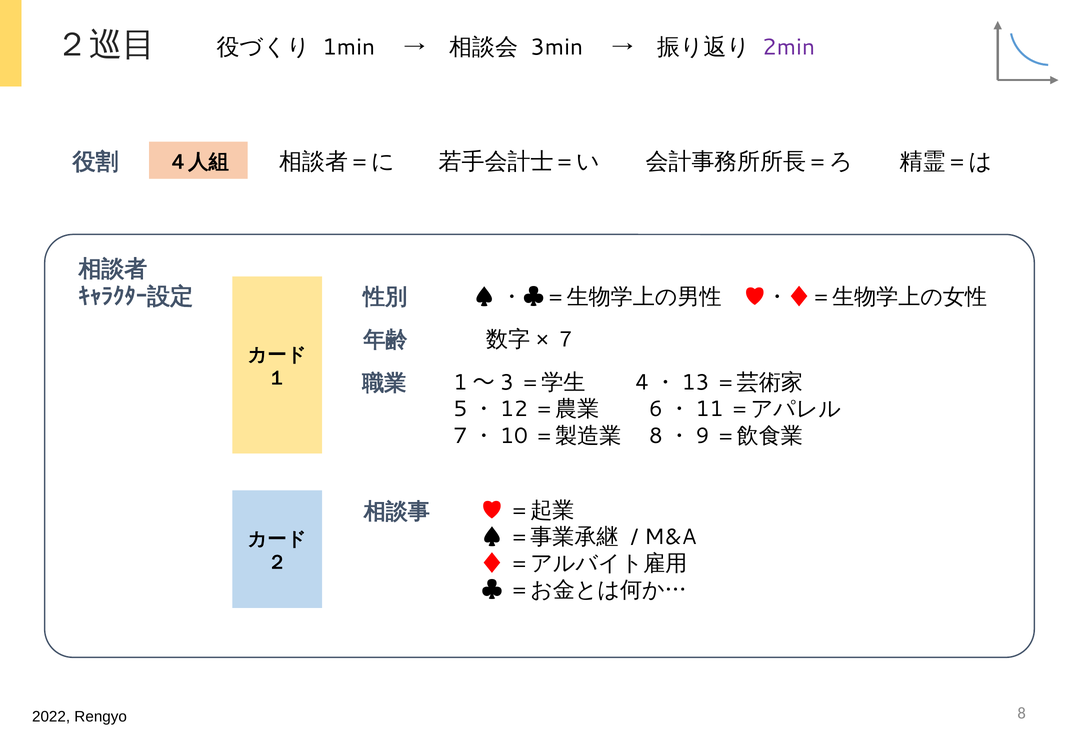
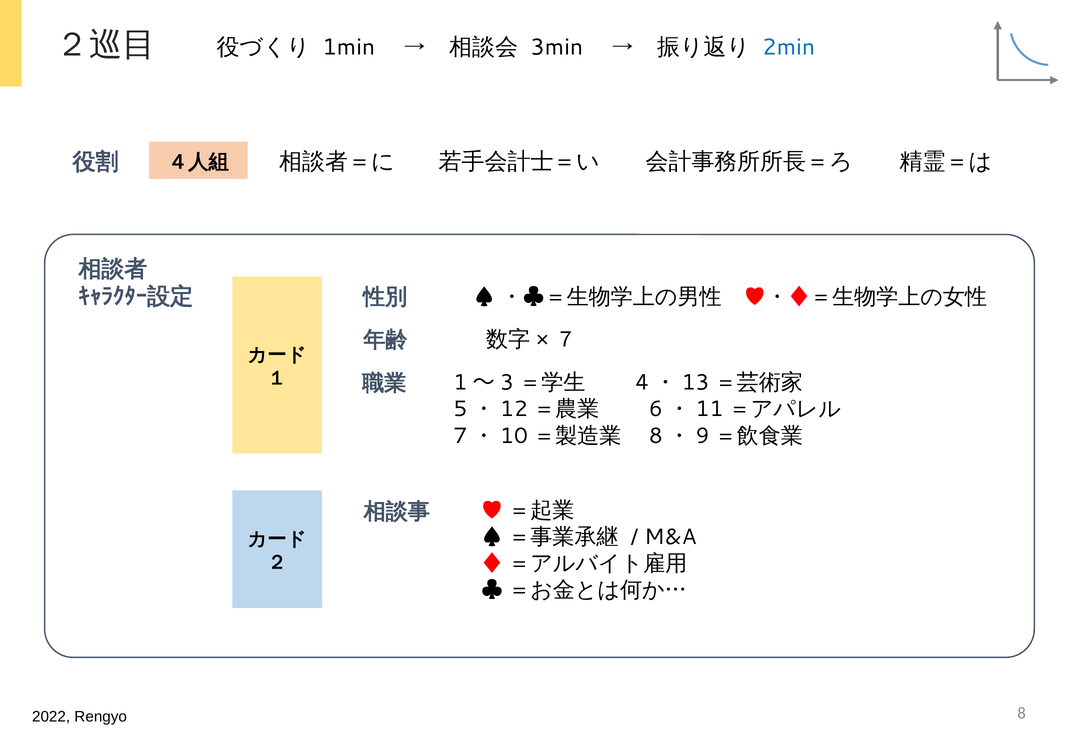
2min colour: purple -> blue (789, 47)
